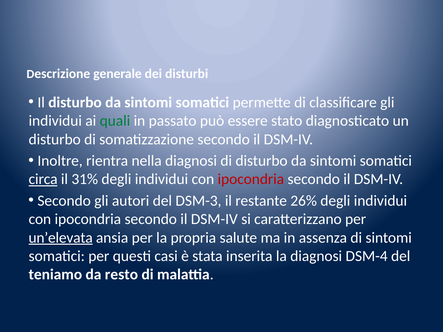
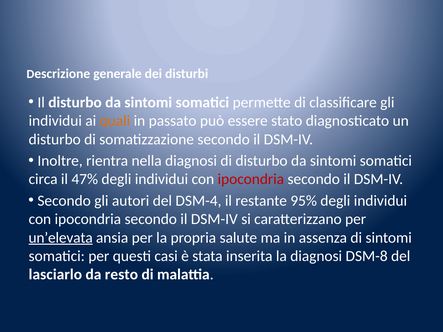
quali colour: green -> orange (115, 121)
circa underline: present -> none (43, 179)
31%: 31% -> 47% (85, 179)
DSM-3: DSM-3 -> DSM-4 (198, 201)
26%: 26% -> 95% (304, 201)
DSM-4: DSM-4 -> DSM-8 (367, 256)
teniamo: teniamo -> lasciarlo (55, 275)
